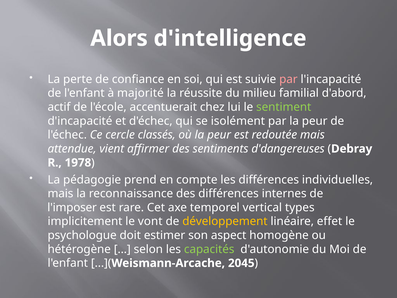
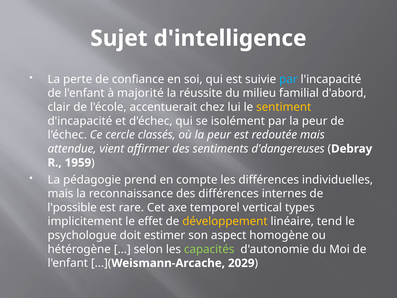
Alors: Alors -> Sujet (119, 38)
par colour: pink -> light blue (288, 79)
actif: actif -> clair (59, 107)
sentiment colour: light green -> yellow (284, 107)
1978: 1978 -> 1959 (78, 163)
l'imposer: l'imposer -> l'possible (72, 207)
vont: vont -> effet (150, 221)
effet: effet -> tend (329, 221)
2045: 2045 -> 2029 (241, 263)
